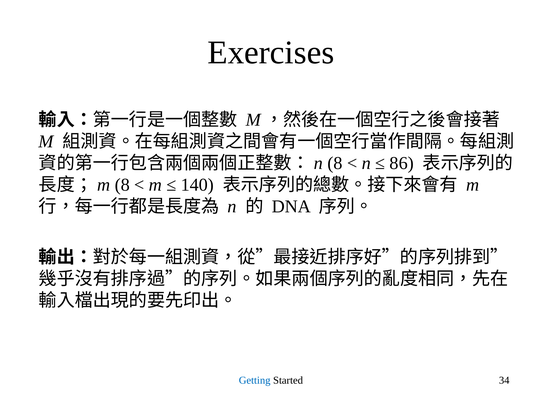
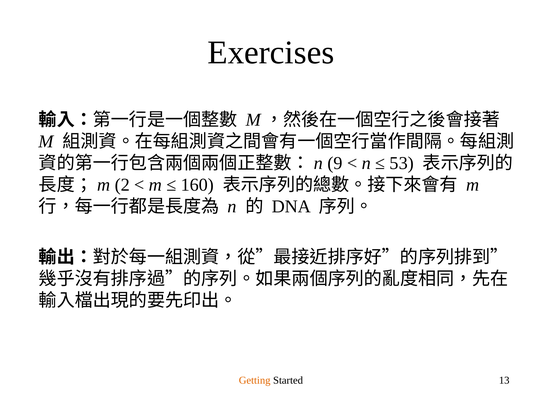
8: 8 -> 9 (335, 163)
86: 86 -> 53 (402, 163)
8: 8 -> 2 (122, 185)
140: 140 -> 160 (197, 185)
Getting colour: blue -> orange (255, 380)
34: 34 -> 13 (504, 380)
